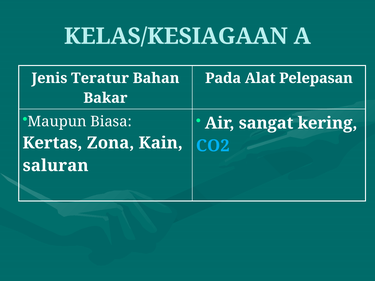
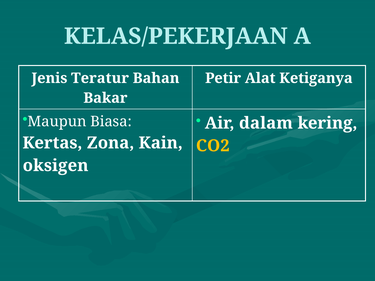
KELAS/KESIAGAAN: KELAS/KESIAGAAN -> KELAS/PEKERJAAN (176, 36)
Pada: Pada -> Petir (223, 78)
Pelepasan: Pelepasan -> Ketiganya (316, 78)
sangat: sangat -> dalam (266, 123)
CO2 colour: light blue -> yellow (213, 146)
saluran: saluran -> oksigen (56, 166)
